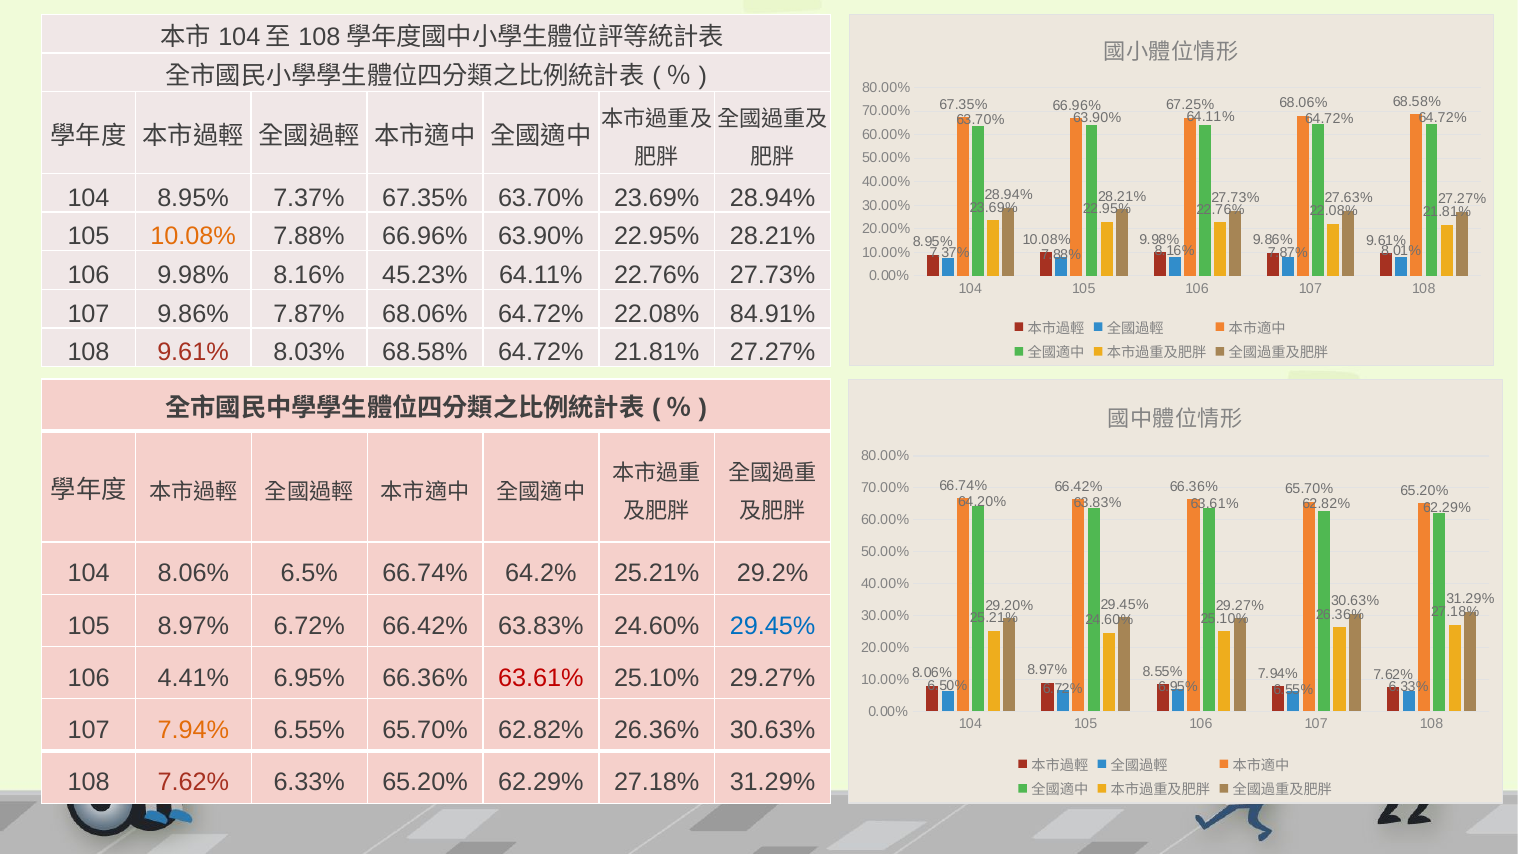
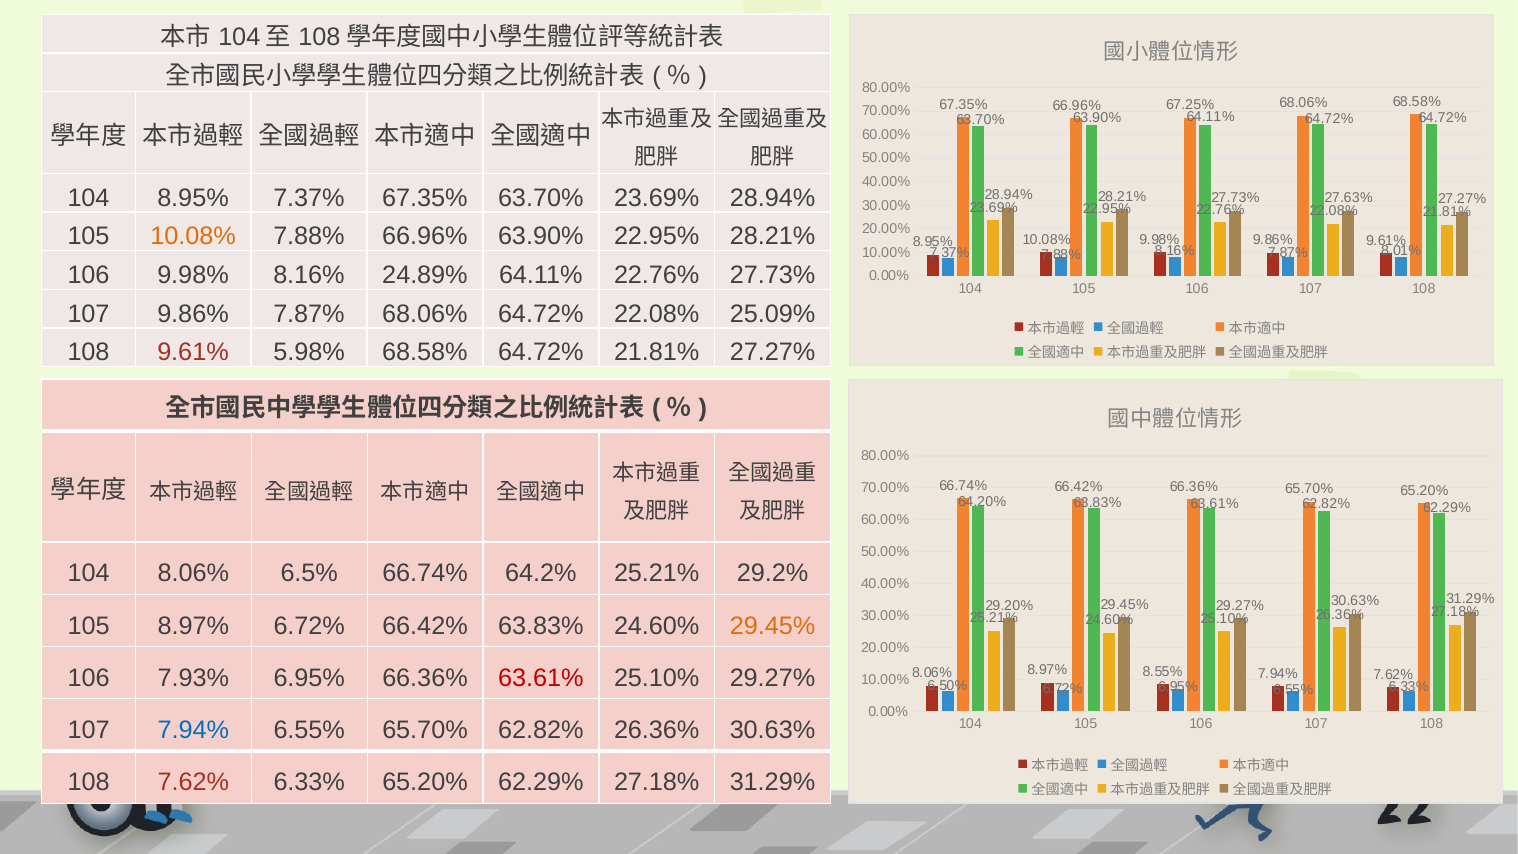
45.23%: 45.23% -> 24.89% (425, 275)
84.91%: 84.91% -> 25.09% (773, 314)
8.03%: 8.03% -> 5.98% (309, 352)
29.45% colour: blue -> orange (773, 626)
4.41%: 4.41% -> 7.93% (193, 678)
7.94% colour: orange -> blue (193, 730)
